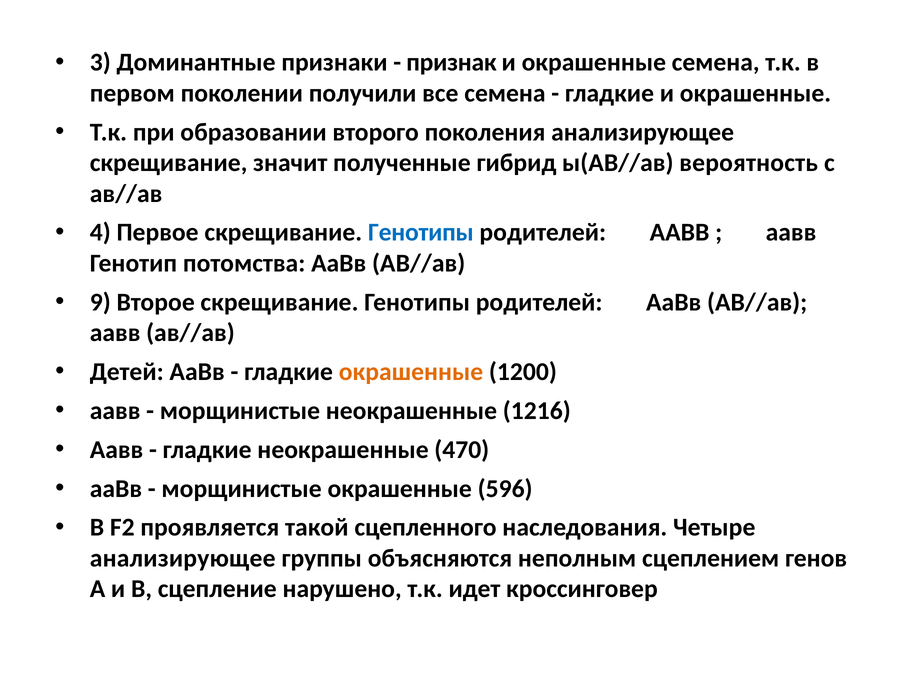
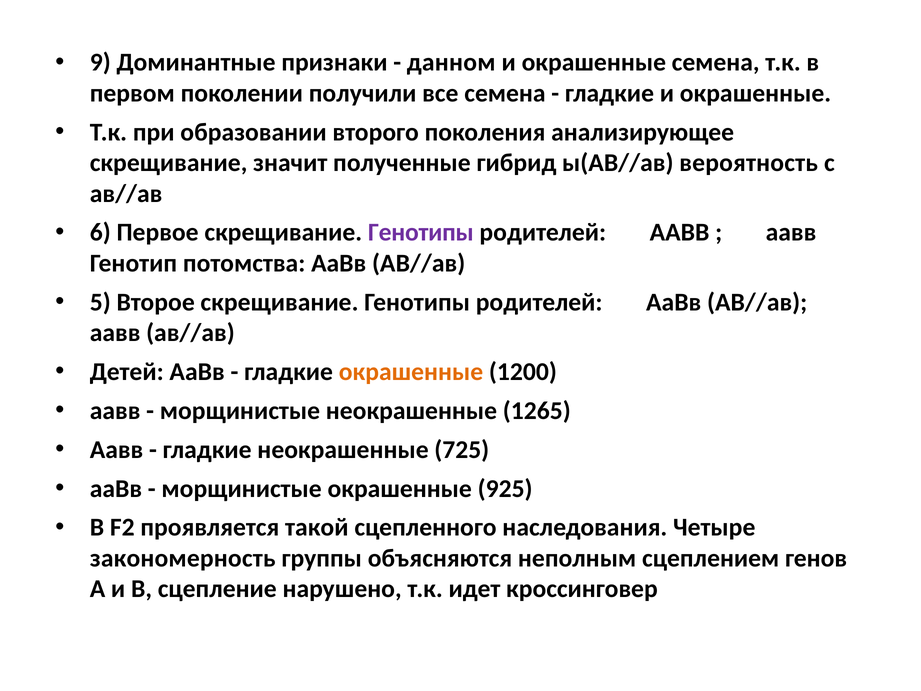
3: 3 -> 9 (100, 63)
признак: признак -> данном (451, 63)
4: 4 -> 6 (100, 232)
Генотипы colour: blue -> purple (421, 232)
9: 9 -> 5 (100, 302)
1216: 1216 -> 1265 (537, 411)
470: 470 -> 725 (462, 450)
596: 596 -> 925 (505, 488)
анализирующее: анализирующее -> закономерность (183, 558)
